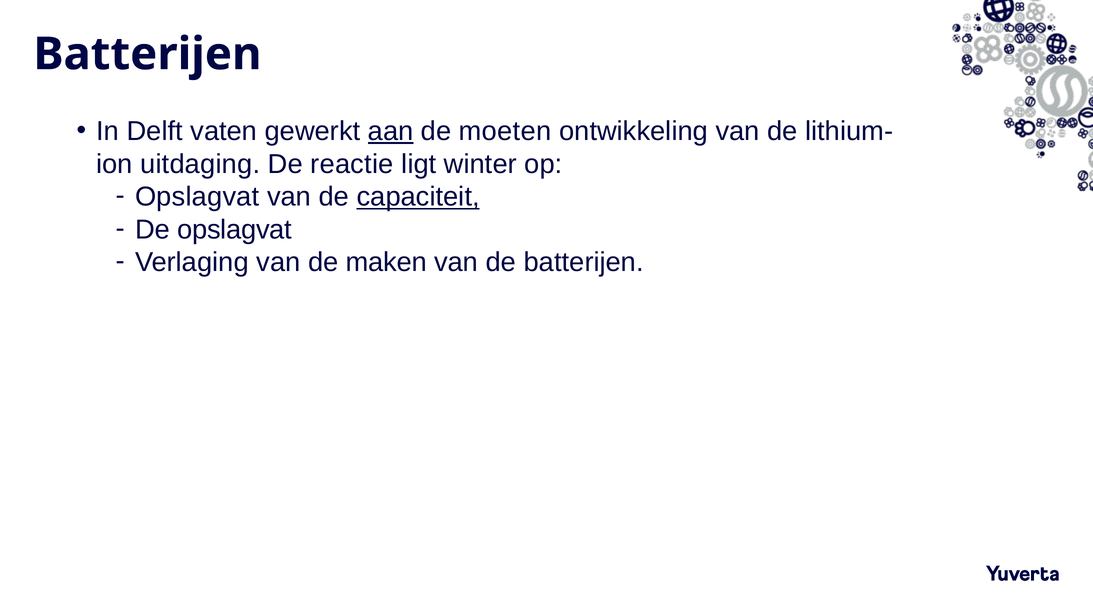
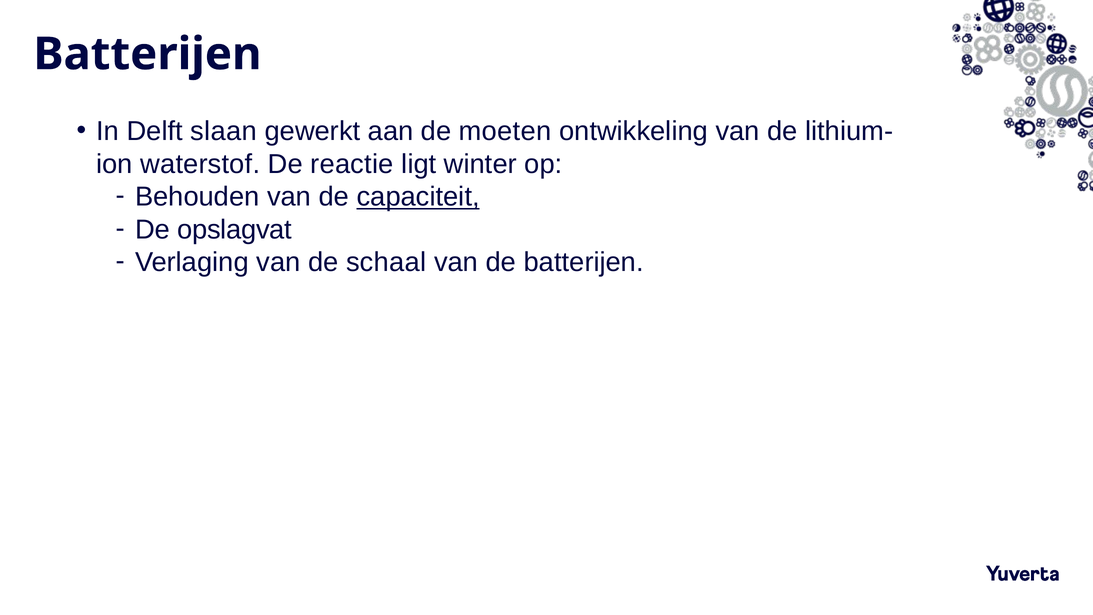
vaten: vaten -> slaan (224, 131)
aan underline: present -> none (391, 131)
uitdaging: uitdaging -> waterstof (200, 164)
Opslagvat: Opslagvat -> Behouden (197, 197)
maken: maken -> schaal (386, 262)
